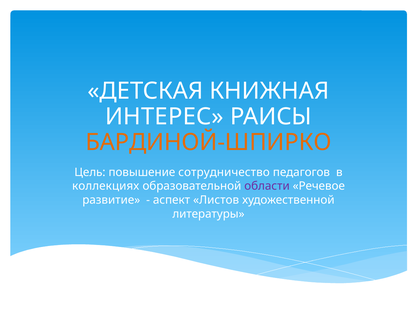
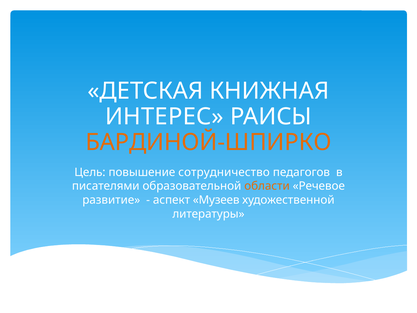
коллекциях: коллекциях -> писателями (106, 186)
области colour: purple -> orange (267, 186)
Листов: Листов -> Музеев (216, 200)
